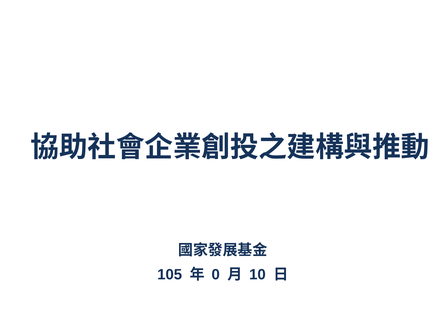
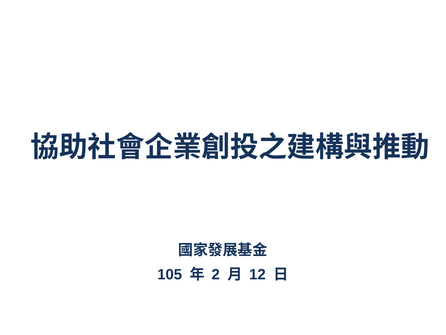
0: 0 -> 2 (216, 274)
10: 10 -> 12 (257, 274)
